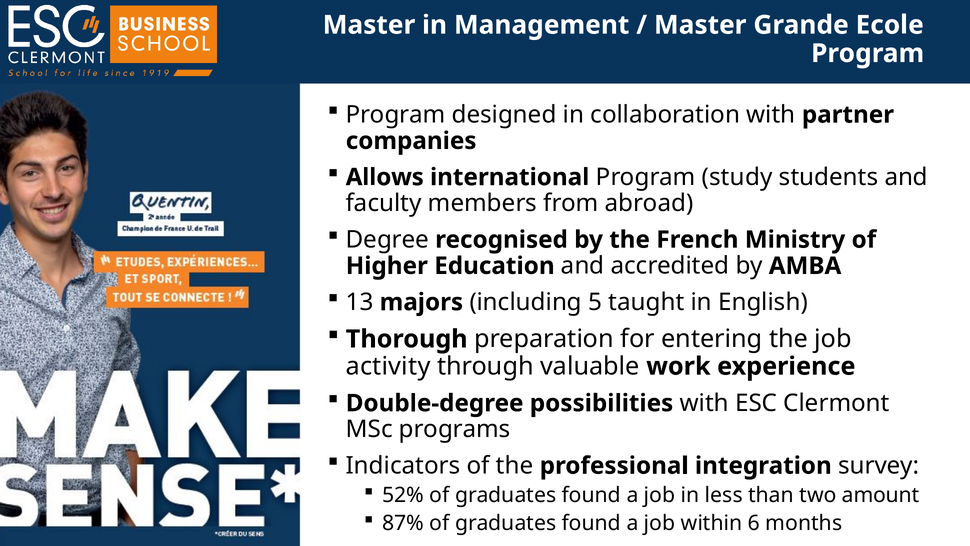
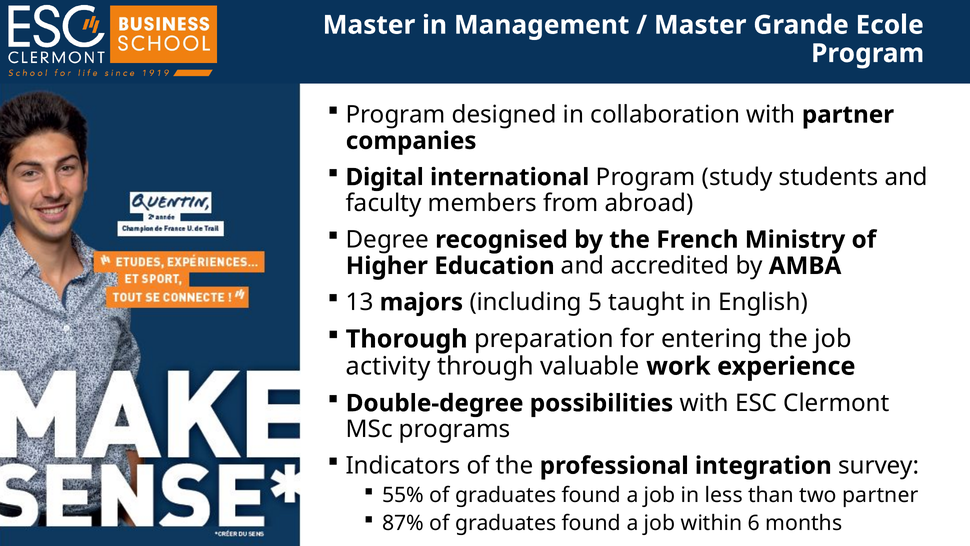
Allows: Allows -> Digital (385, 177)
52%: 52% -> 55% (403, 495)
two amount: amount -> partner (880, 495)
